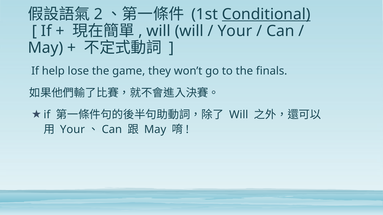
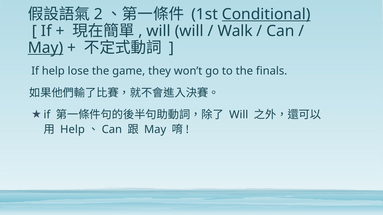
Your: Your -> Walk (235, 31)
May underline: none -> present (45, 48)
Your: Your -> Help (72, 130)
